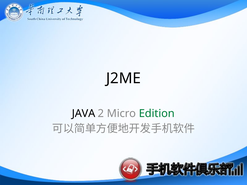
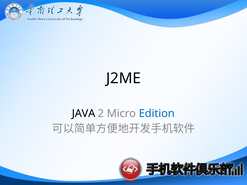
Edition colour: green -> blue (157, 114)
